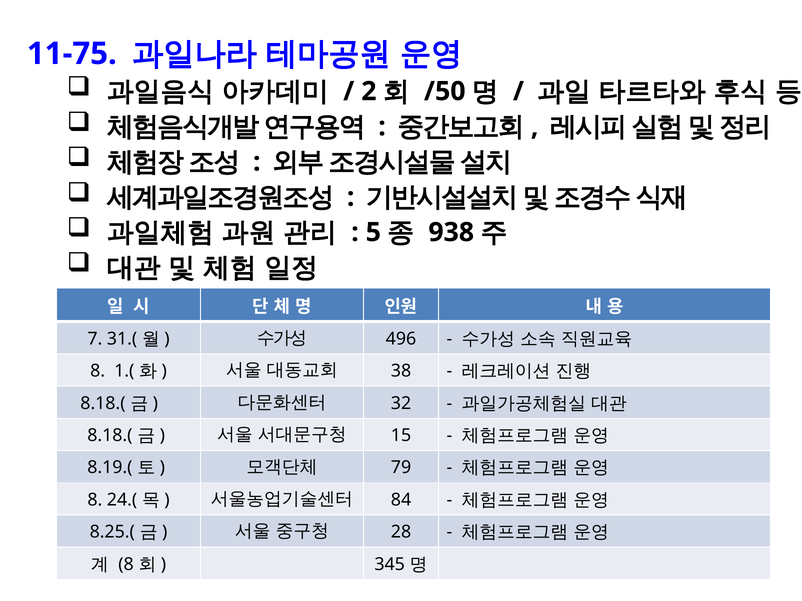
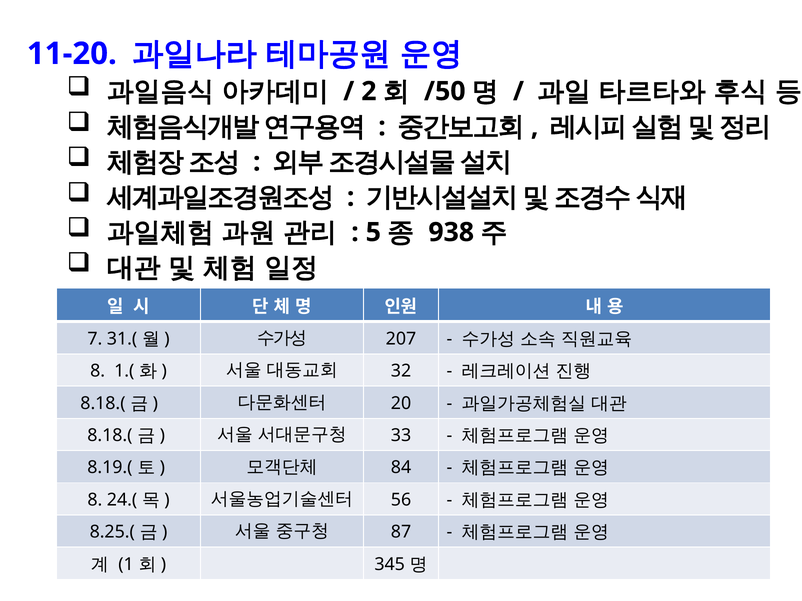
11-75: 11-75 -> 11-20 (72, 54)
496: 496 -> 207 (401, 339)
38: 38 -> 32 (401, 371)
32: 32 -> 20 (401, 404)
15: 15 -> 33 (401, 436)
79: 79 -> 84 (401, 468)
84: 84 -> 56 (401, 500)
28: 28 -> 87 (401, 532)
8: 8 -> 1 (126, 565)
